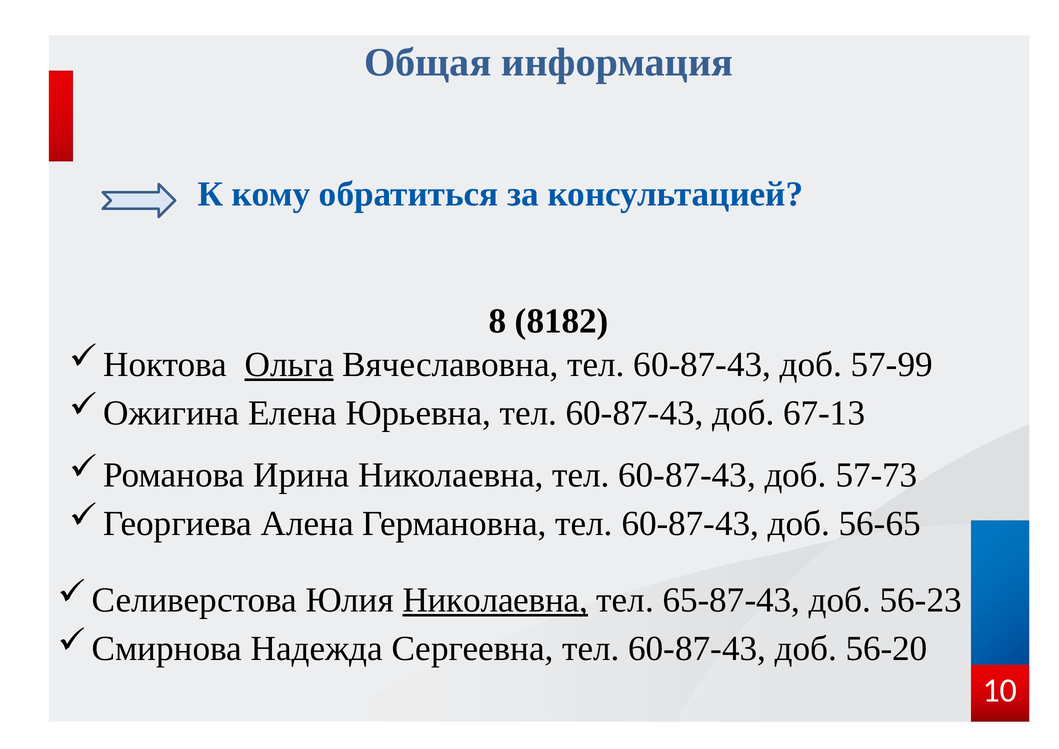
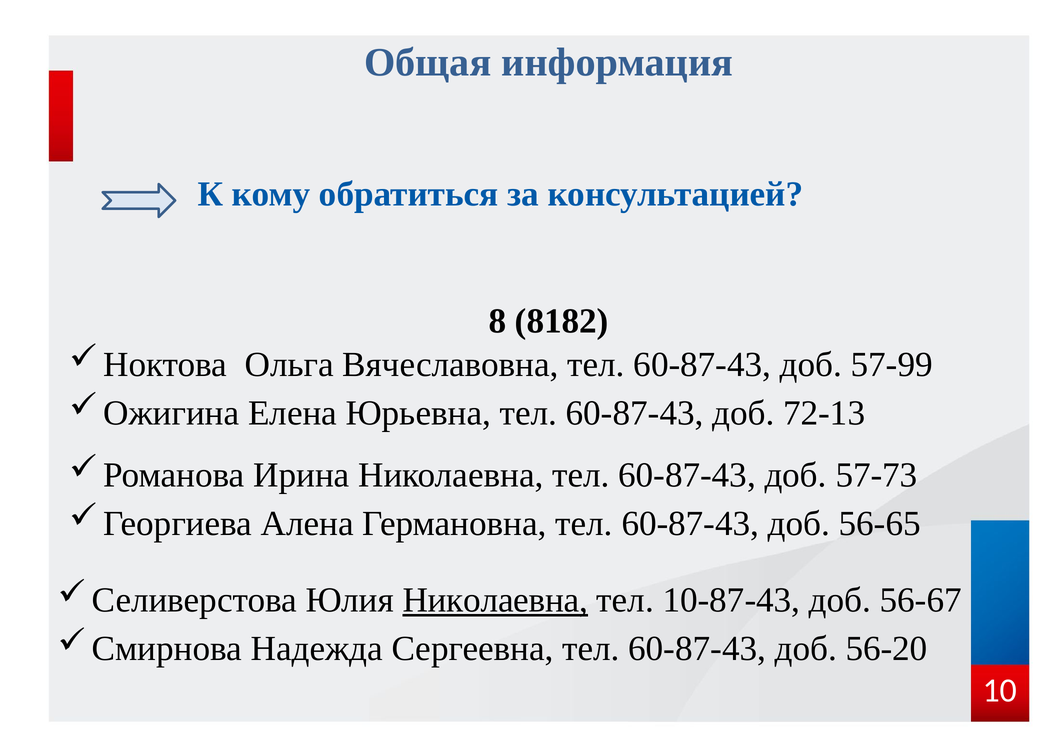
Ольга underline: present -> none (289, 365)
67-13: 67-13 -> 72-13 (824, 413)
65-87-43: 65-87-43 -> 10-87-43 (731, 600)
56-23: 56-23 -> 56-67 (921, 600)
